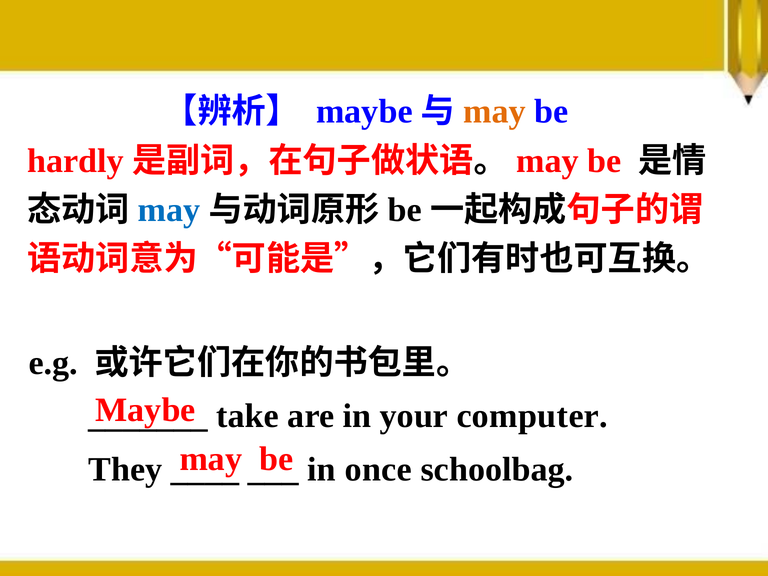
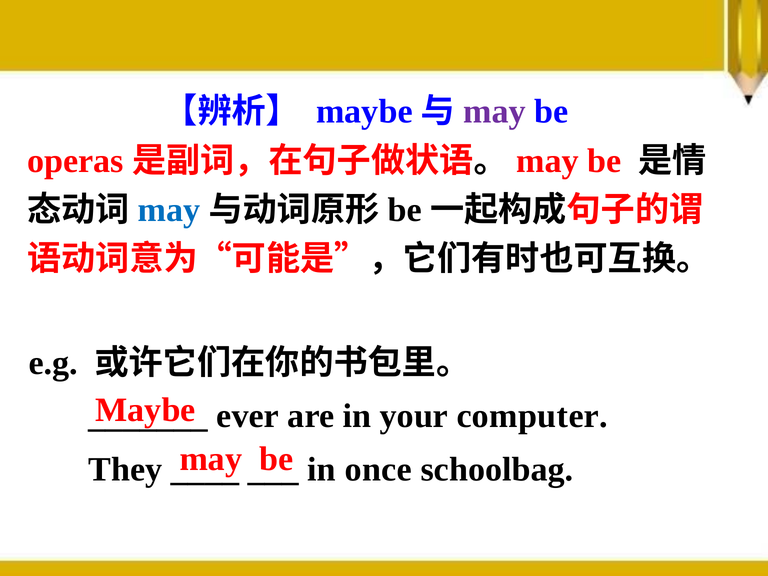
may colour: orange -> purple (495, 112)
hardly: hardly -> operas (75, 161)
take: take -> ever (248, 416)
